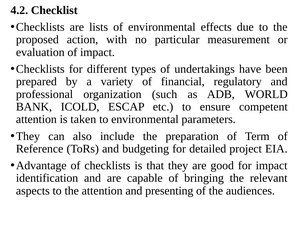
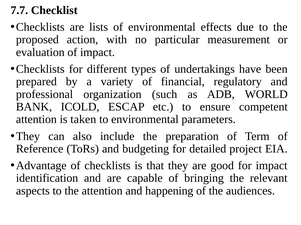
4.2: 4.2 -> 7.7 (19, 10)
presenting: presenting -> happening (169, 191)
